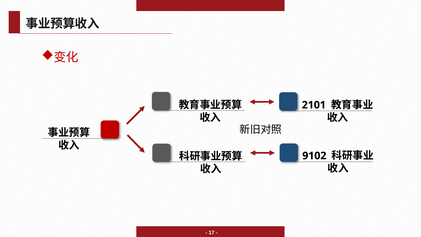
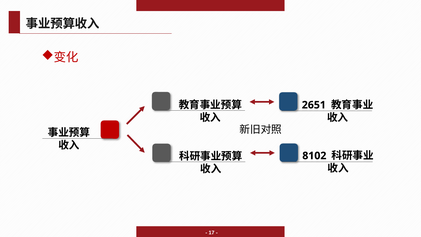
2101: 2101 -> 2651 (314, 105)
9102: 9102 -> 8102 (314, 156)
